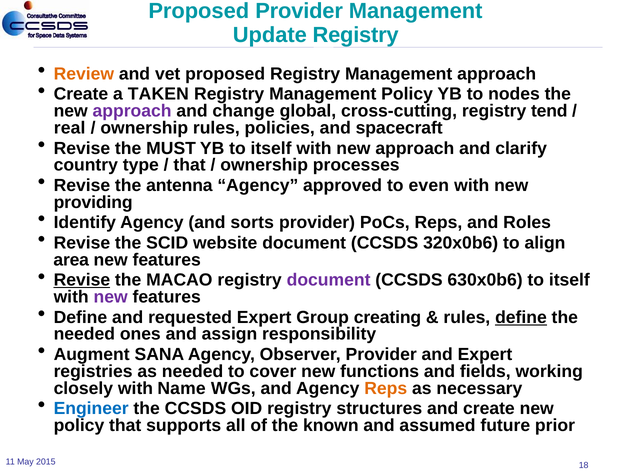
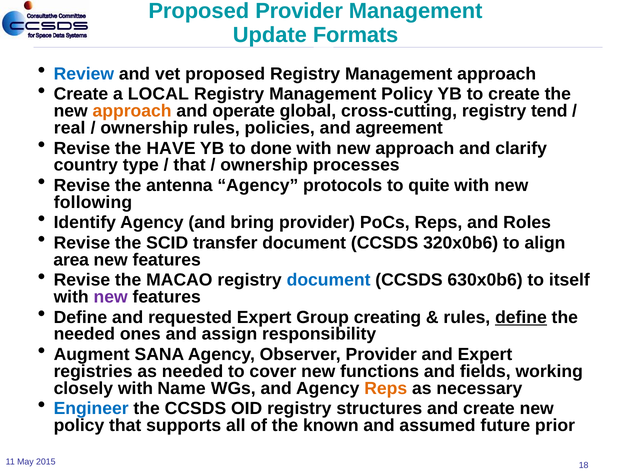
Update Registry: Registry -> Formats (356, 35)
Review colour: orange -> blue (84, 74)
TAKEN: TAKEN -> LOCAL (158, 94)
to nodes: nodes -> create (514, 94)
approach colour: purple -> orange (132, 111)
change: change -> operate (244, 111)
spacecraft: spacecraft -> agreement (399, 128)
MUST: MUST -> HAVE (171, 148)
YB to itself: itself -> done (271, 148)
approved: approved -> protocols (343, 186)
even: even -> quite (429, 186)
providing: providing -> following (93, 202)
sorts: sorts -> bring (252, 223)
website: website -> transfer (225, 243)
Revise underline: present -> none (82, 280)
document colour: purple -> blue (329, 280)
